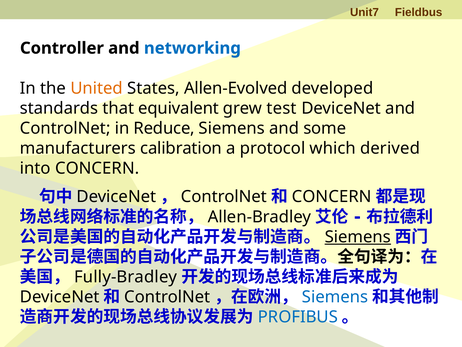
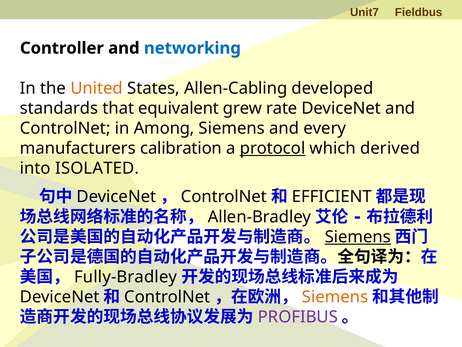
Allen-Evolved: Allen-Evolved -> Allen-Cabling (236, 88)
test: test -> rate (282, 108)
Reduce: Reduce -> Among (164, 128)
some: some -> every (325, 128)
protocol underline: none -> present (273, 148)
into CONCERN: CONCERN -> ISOLATED (97, 168)
CONCERN: CONCERN -> EFFICIENT (332, 197)
Siemens colour: blue -> orange (335, 297)
PROFIBUS colour: blue -> purple (298, 317)
